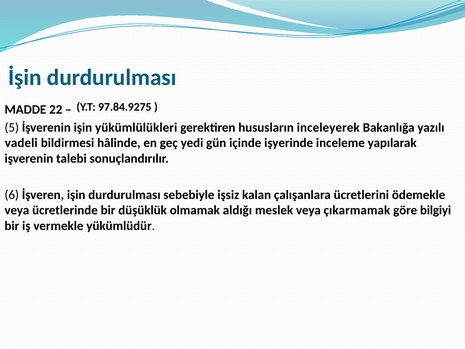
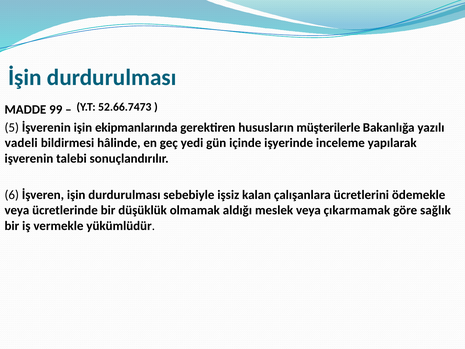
97.84.9275: 97.84.9275 -> 52.66.7473 (125, 107)
22: 22 -> 99 (56, 109)
yükümlülükleri: yükümlülükleri -> ekipmanlarında (136, 127)
inceleyerek: inceleyerek -> müşterilerle (328, 127)
bilgiyi: bilgiyi -> sağlık (435, 210)
